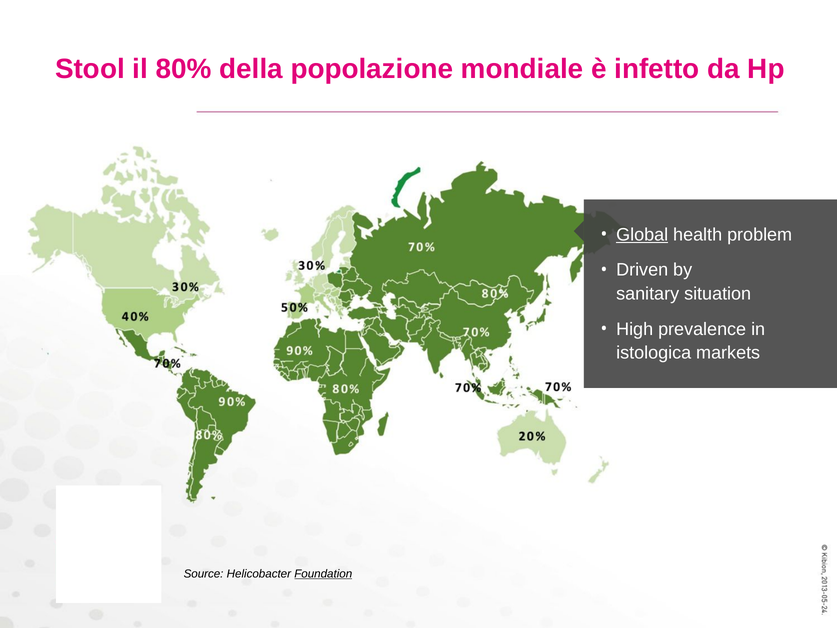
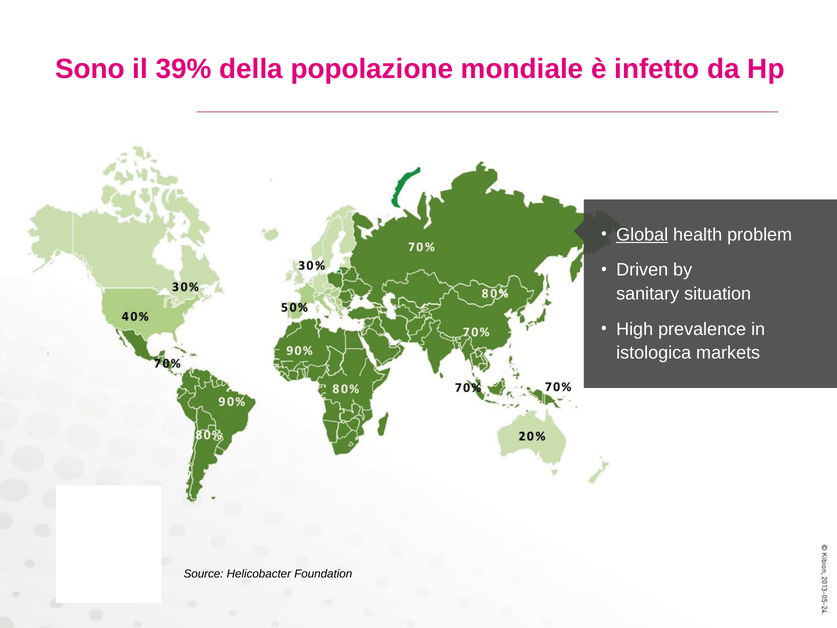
Stool: Stool -> Sono (90, 69)
80%: 80% -> 39% (184, 69)
Foundation underline: present -> none (323, 573)
